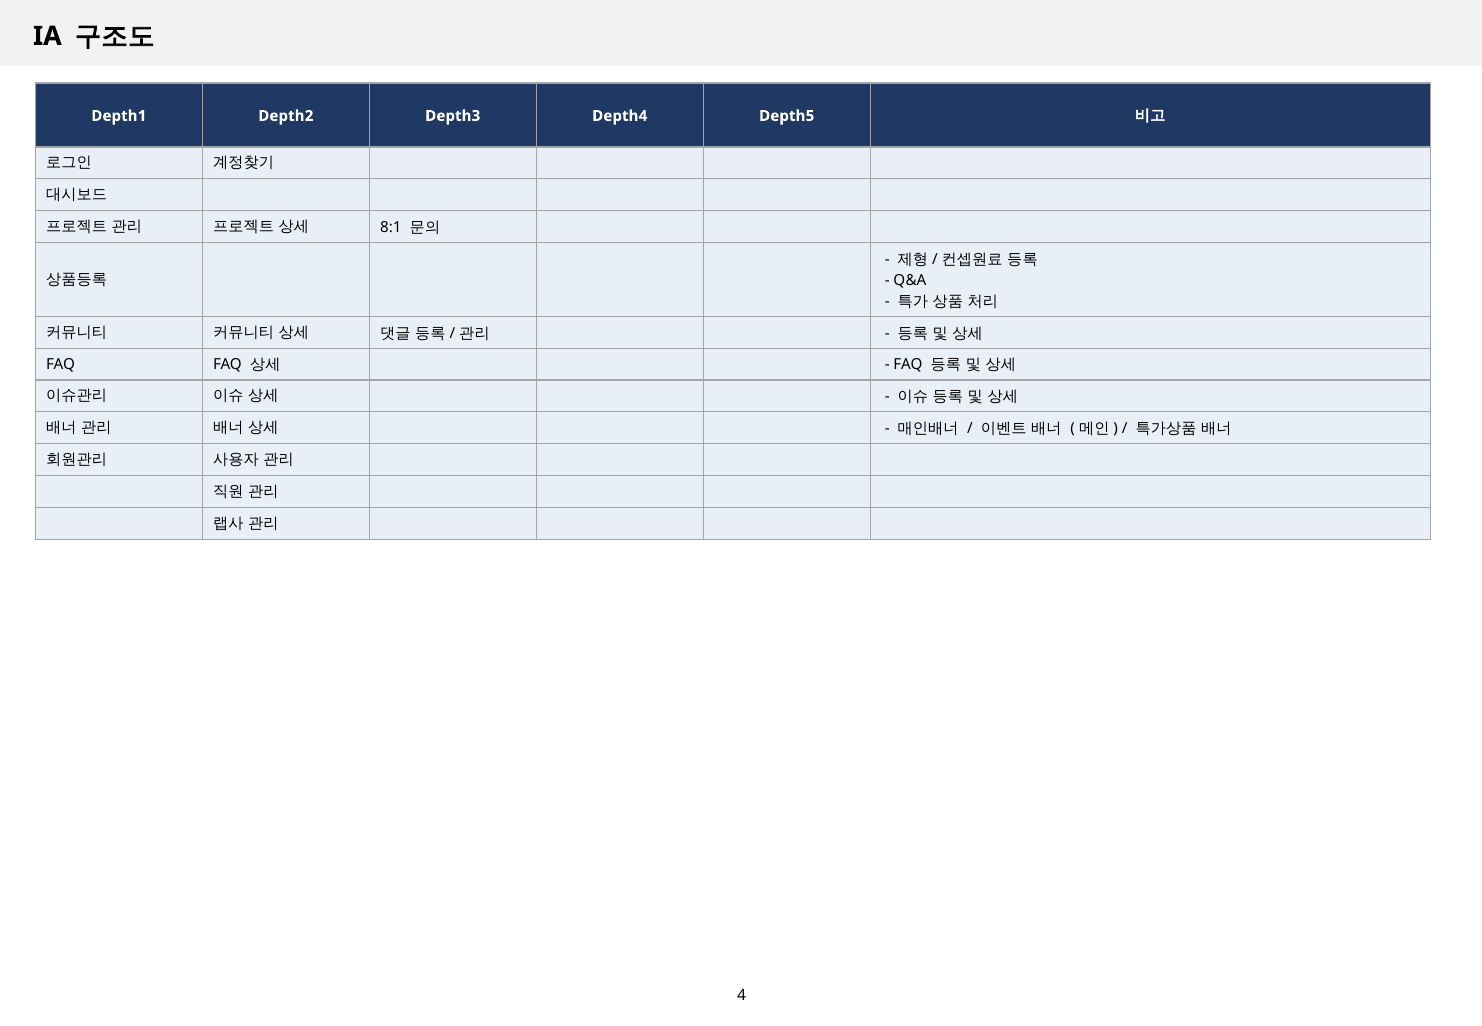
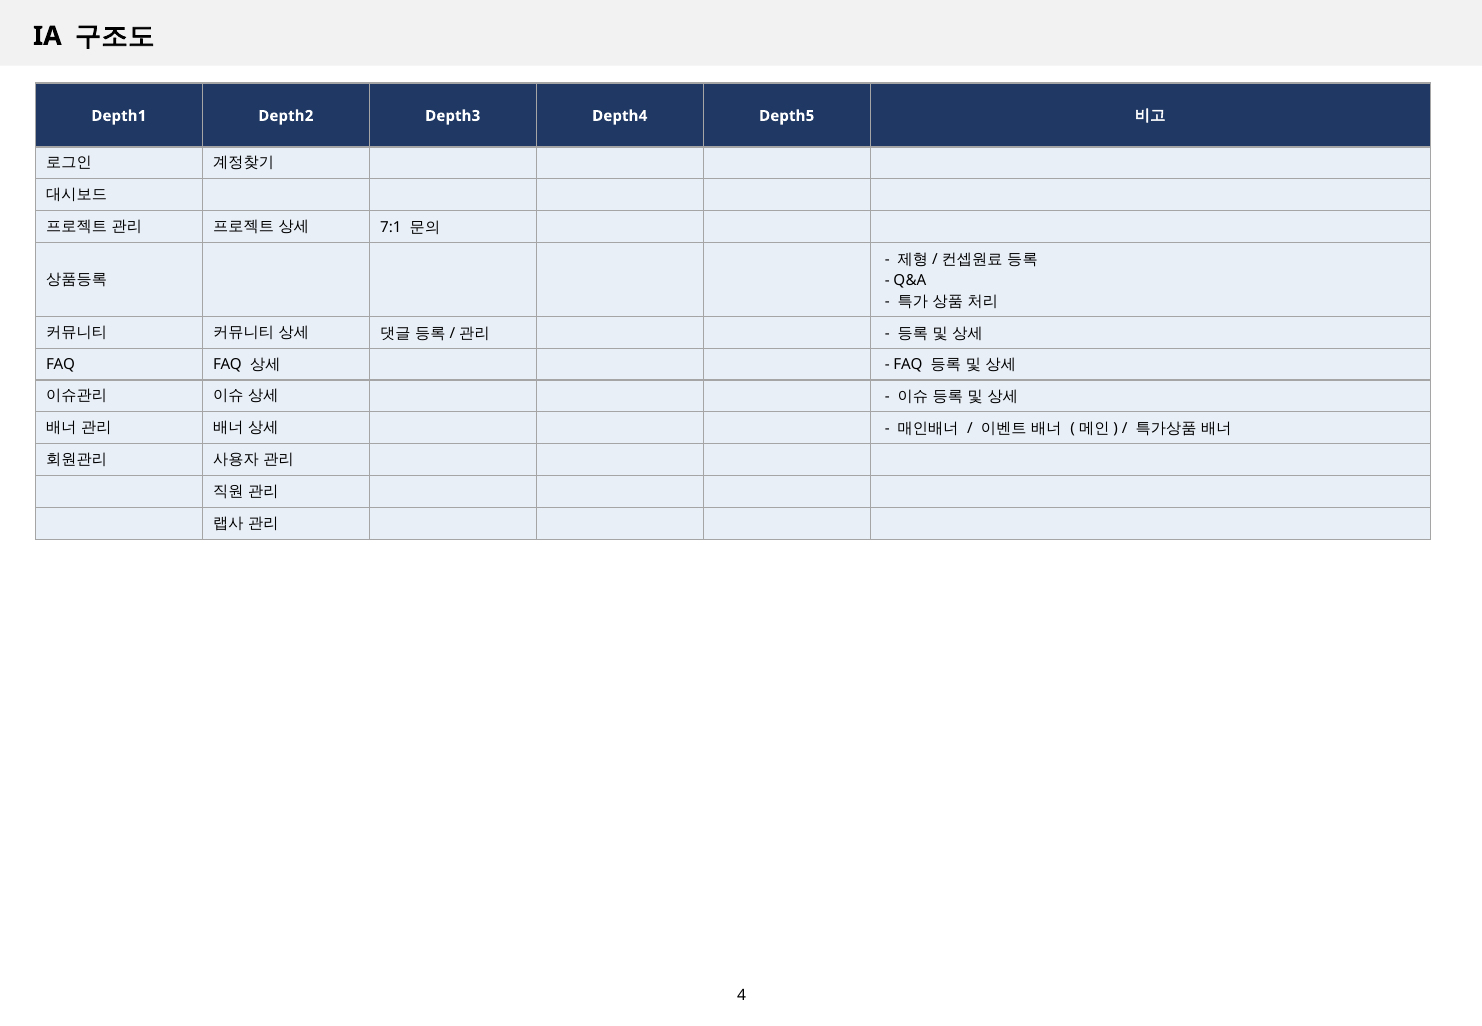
8:1: 8:1 -> 7:1 (391, 227)
